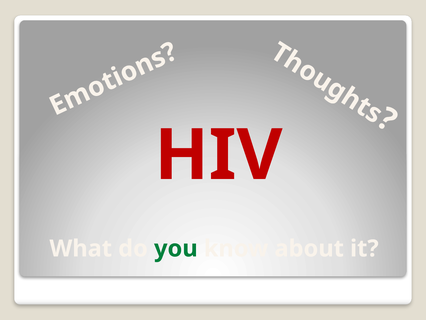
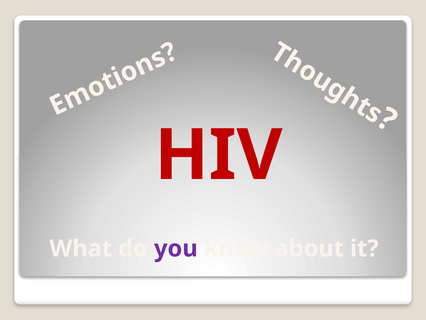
you colour: green -> purple (176, 248)
